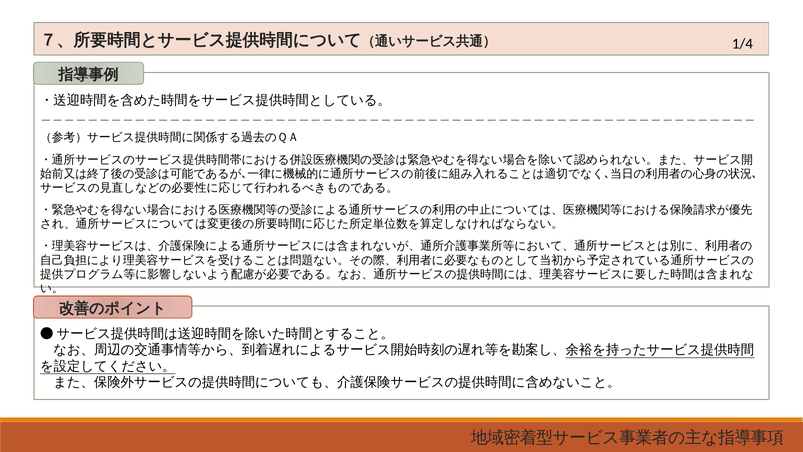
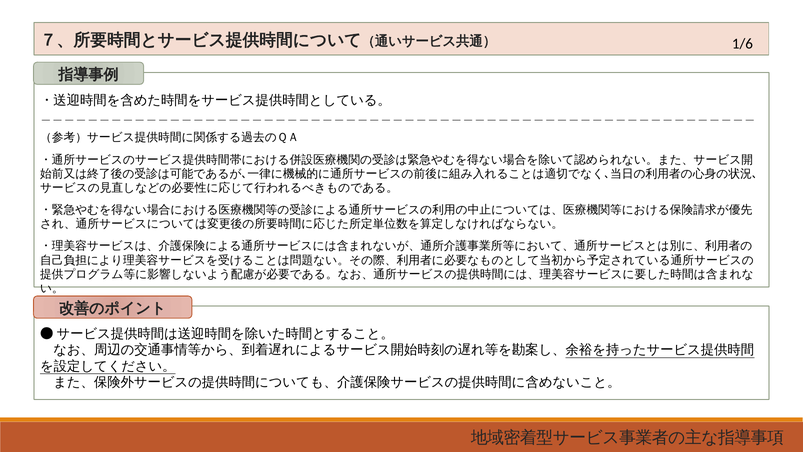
1/4: 1/4 -> 1/6 (742, 44)
